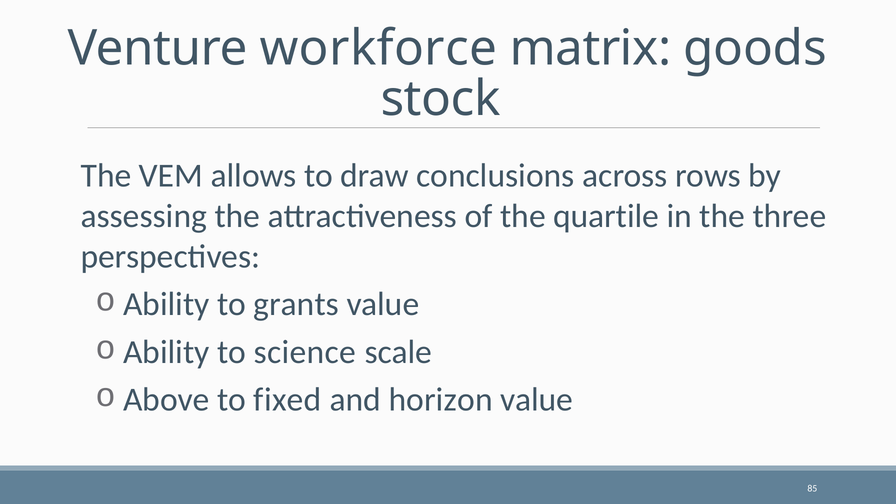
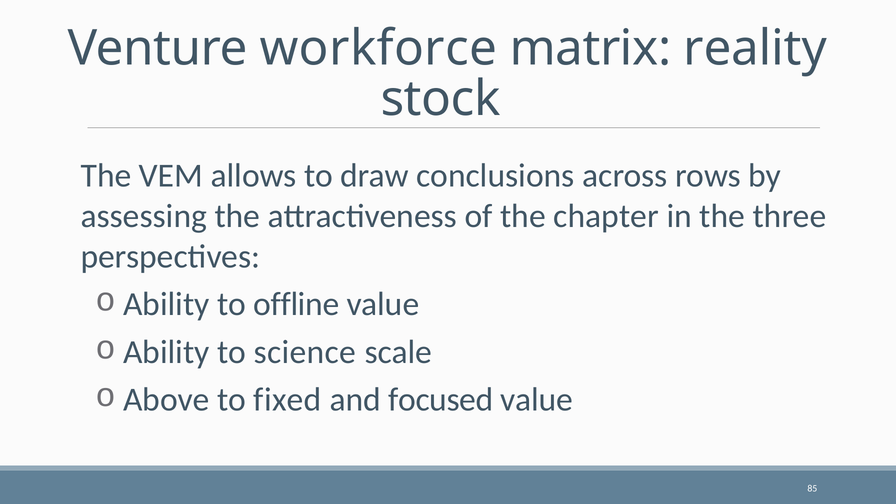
goods: goods -> reality (755, 48)
quartile: quartile -> chapter (606, 216)
grants: grants -> offline (296, 304)
horizon: horizon -> focused (441, 400)
